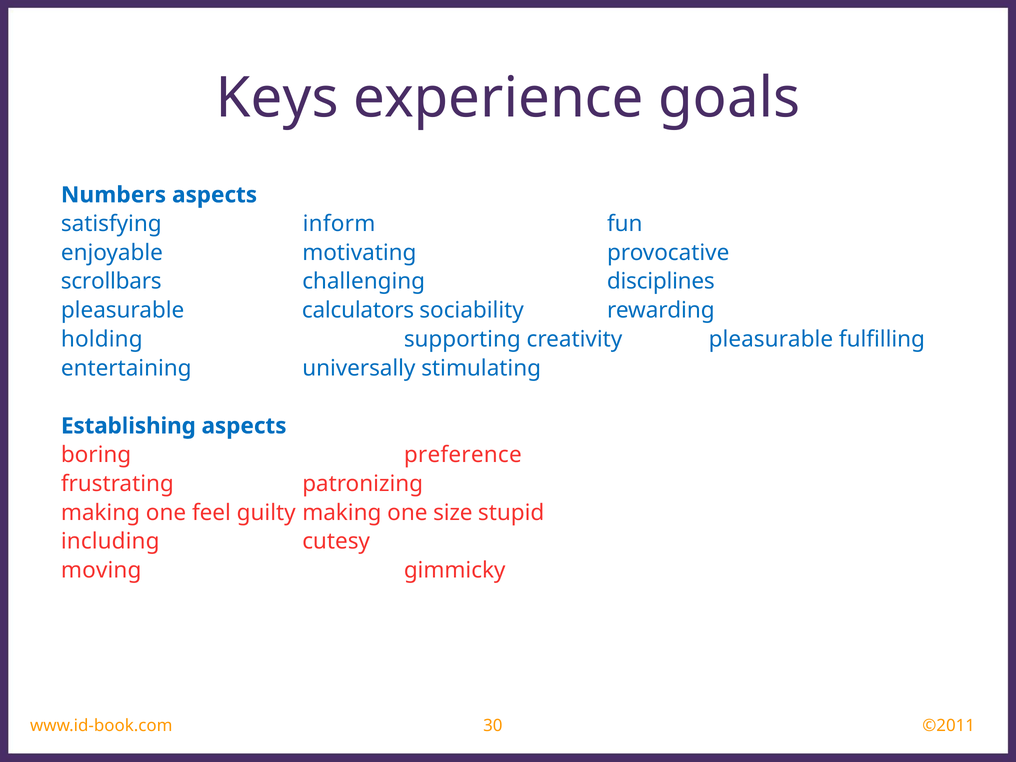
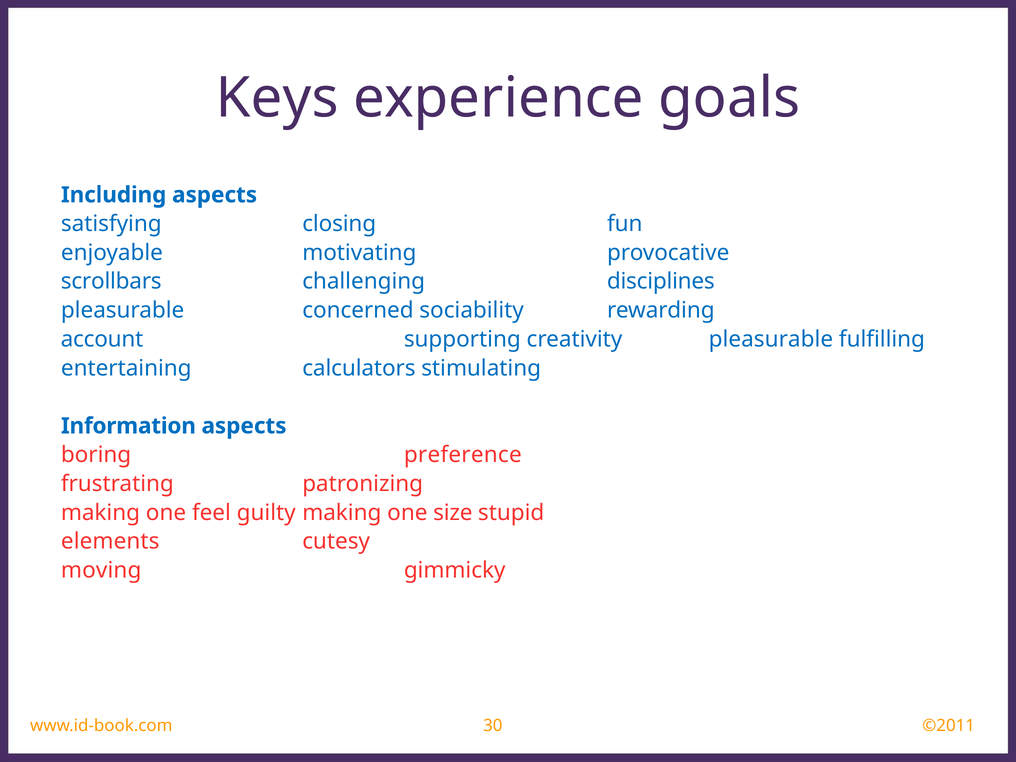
Numbers: Numbers -> Including (114, 195)
inform: inform -> closing (339, 224)
calculators: calculators -> concerned (358, 310)
holding: holding -> account (102, 339)
universally: universally -> calculators (359, 368)
Establishing: Establishing -> Information (128, 426)
including: including -> elements (110, 541)
